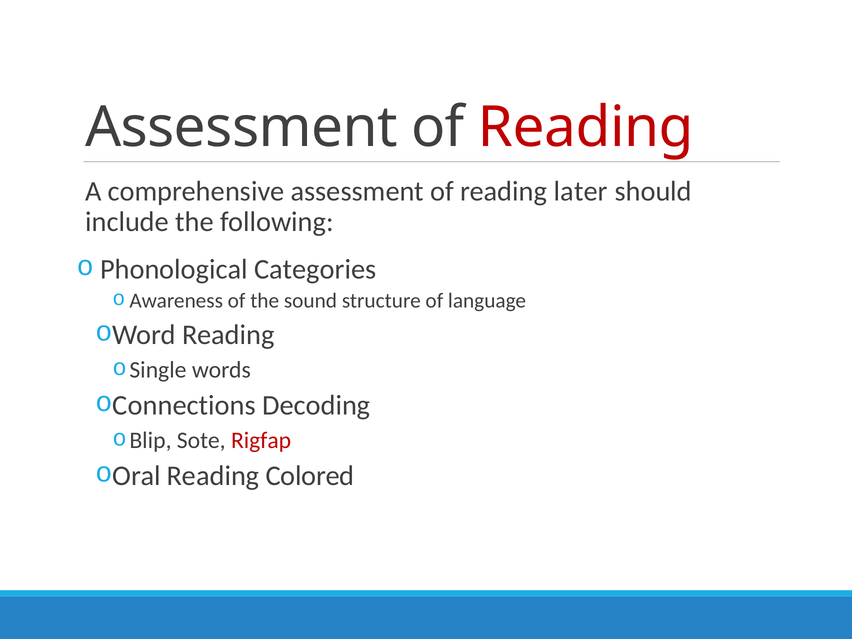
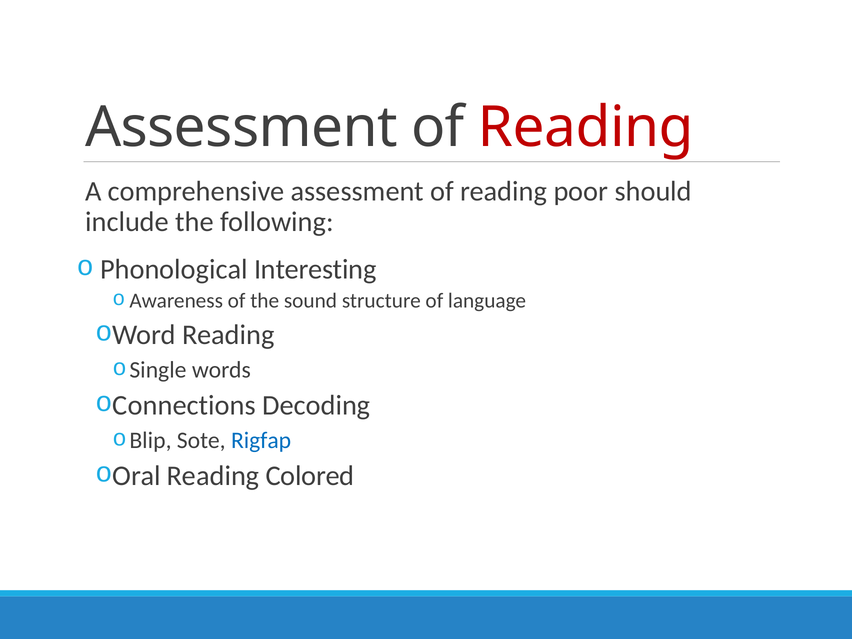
later: later -> poor (581, 191)
Categories: Categories -> Interesting (315, 269)
Rigfap colour: red -> blue (261, 441)
